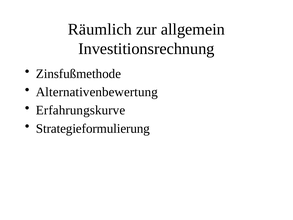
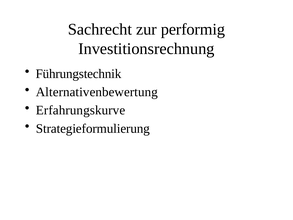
Räumlich: Räumlich -> Sachrecht (100, 29)
allgemein: allgemein -> performig (193, 29)
Zinsfußmethode: Zinsfußmethode -> Führungstechnik (78, 74)
